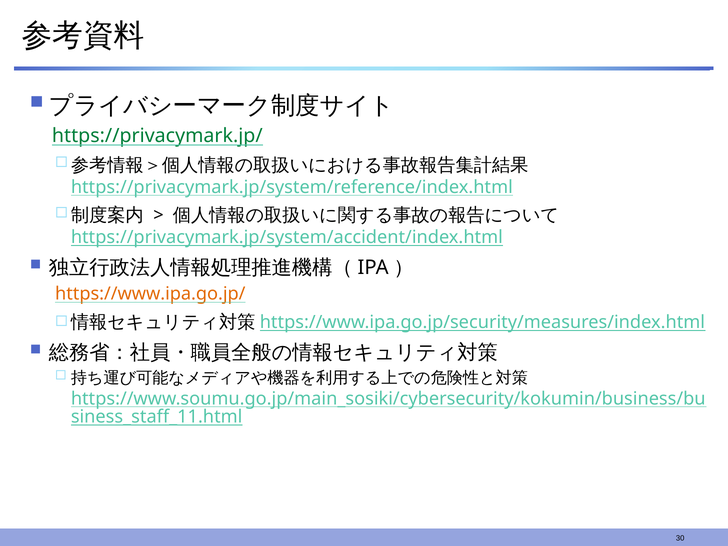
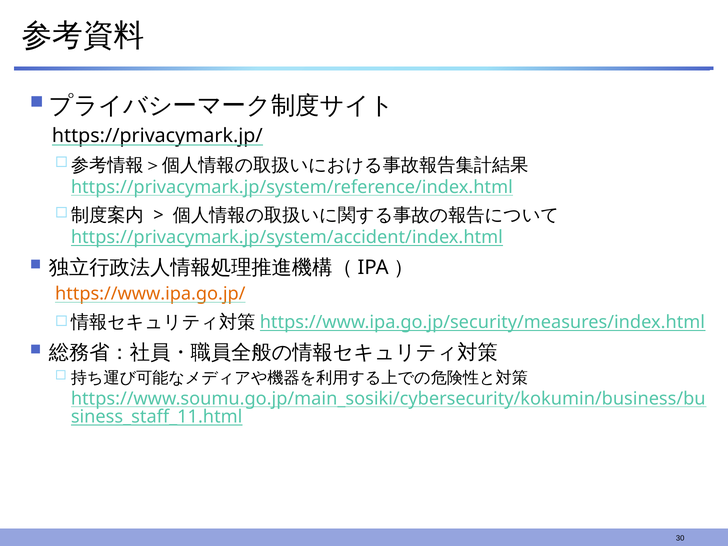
https://privacymark.jp/ colour: green -> black (157, 136)
